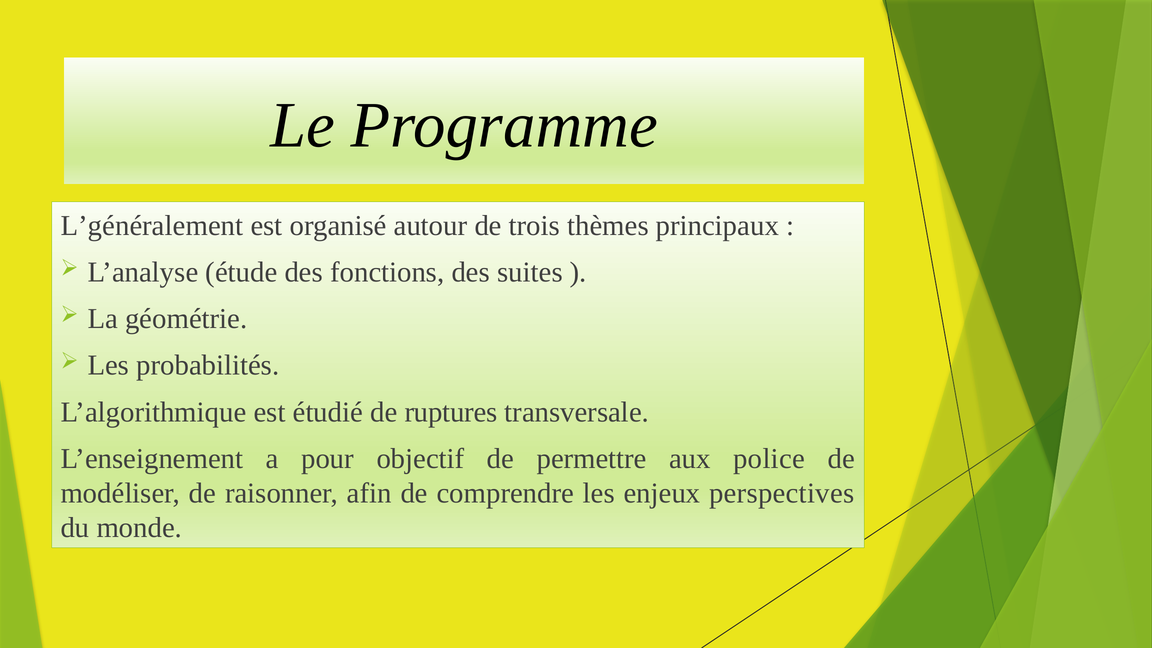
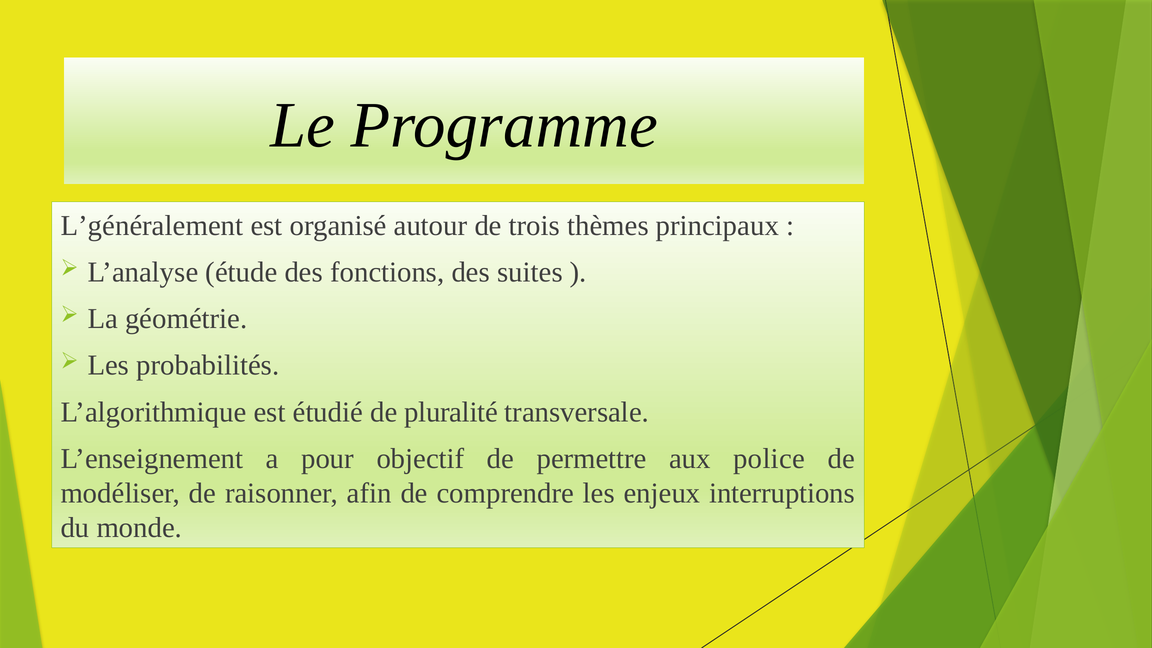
ruptures: ruptures -> pluralité (451, 412)
perspectives: perspectives -> interruptions (782, 493)
